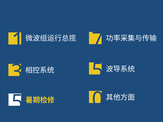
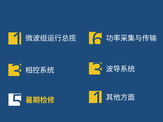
7: 7 -> 6 (98, 40)
5: 5 -> 3 (98, 70)
0: 0 -> 1 (98, 100)
